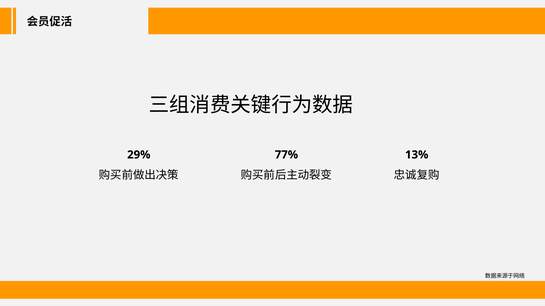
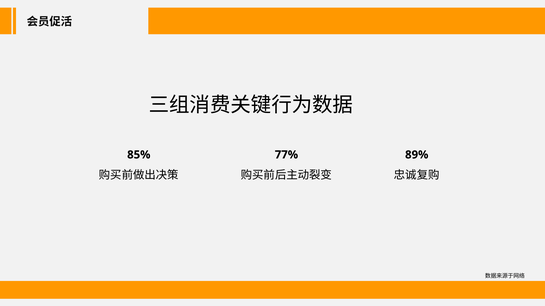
29%: 29% -> 85% (139, 155)
13%: 13% -> 89% (417, 155)
